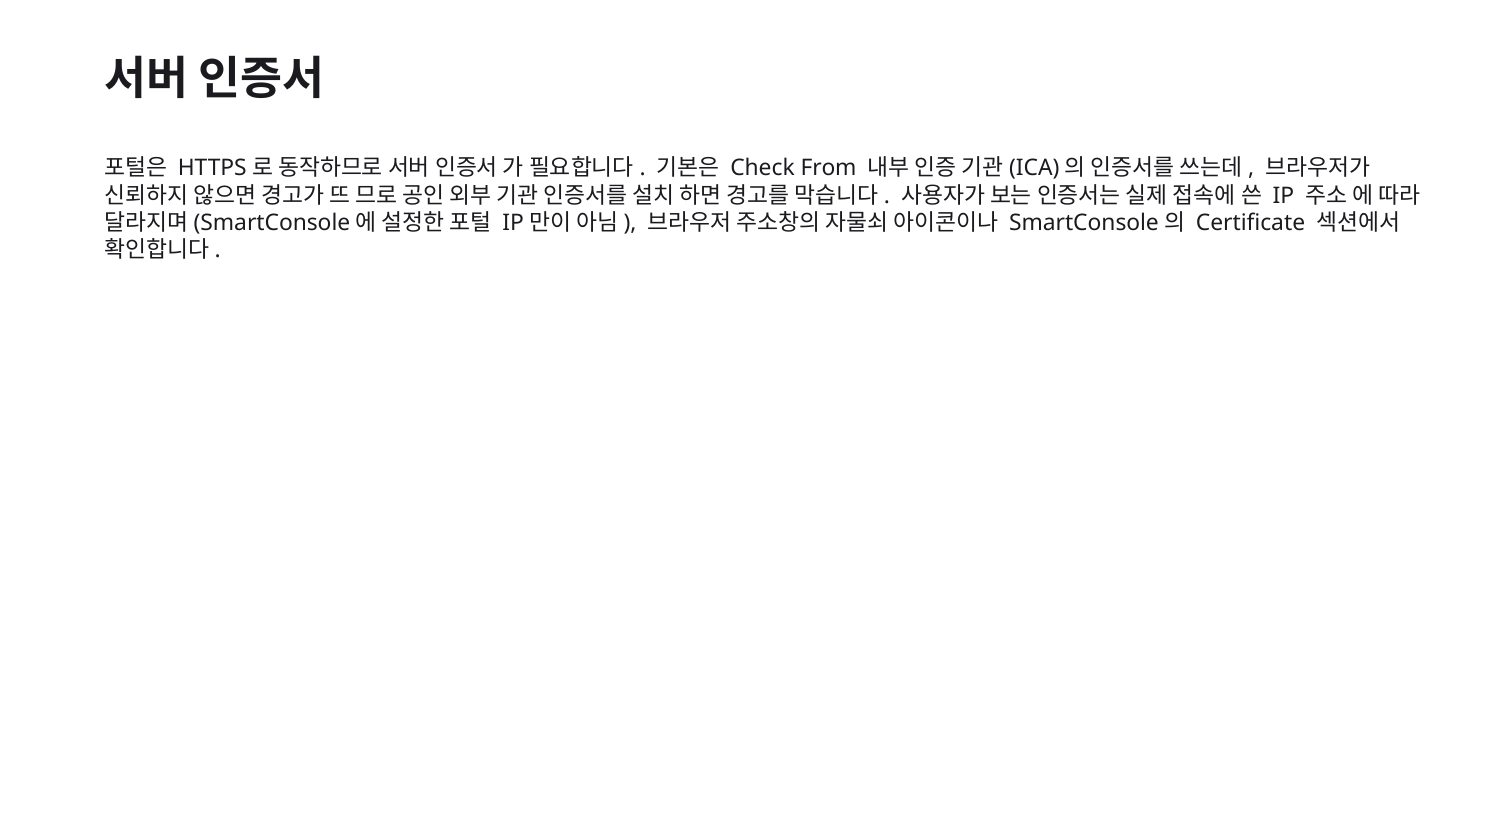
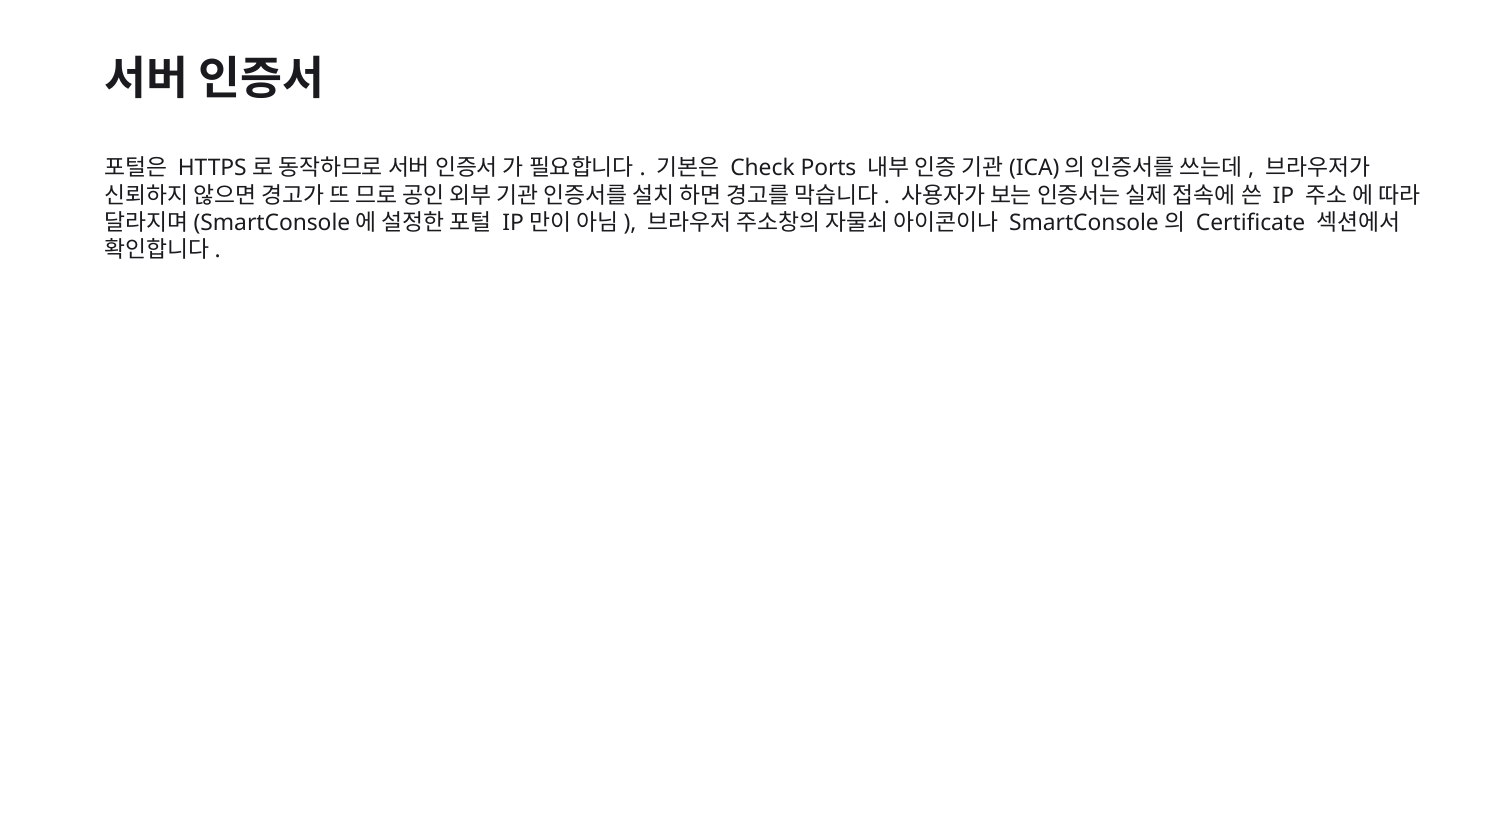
From: From -> Ports (829, 168)
